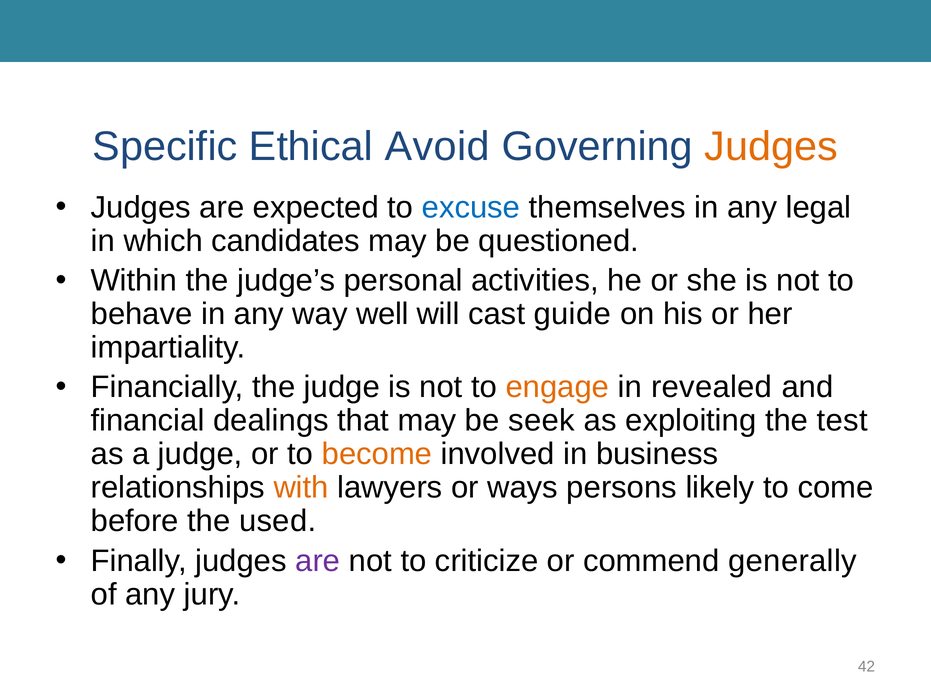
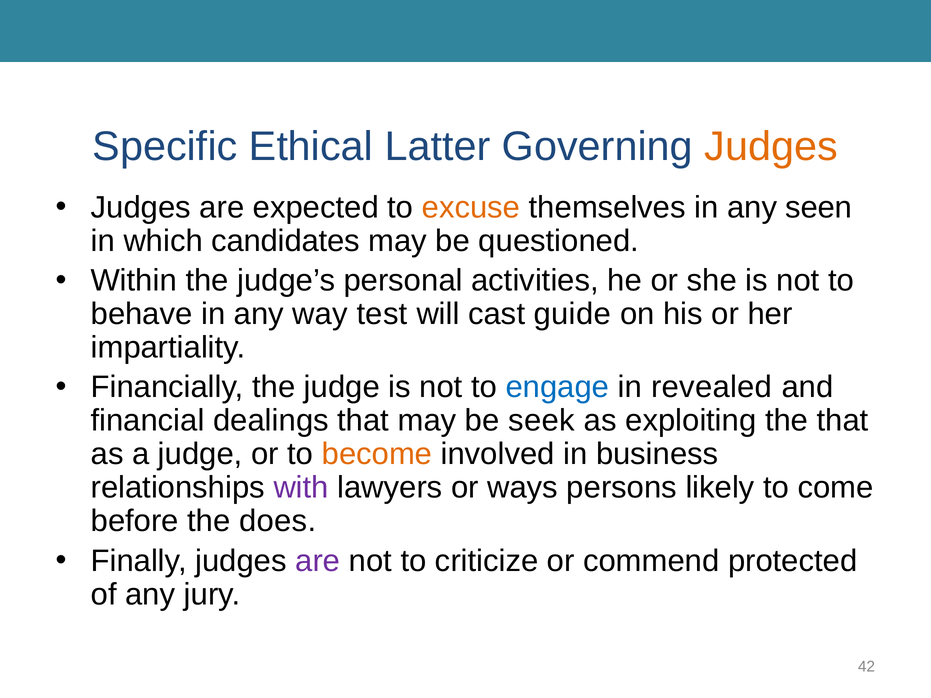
Avoid: Avoid -> Latter (437, 146)
excuse colour: blue -> orange (471, 207)
legal: legal -> seen (819, 207)
well: well -> test (382, 314)
engage colour: orange -> blue (557, 387)
the test: test -> that (843, 421)
with colour: orange -> purple (301, 488)
used: used -> does (278, 521)
generally: generally -> protected (793, 561)
